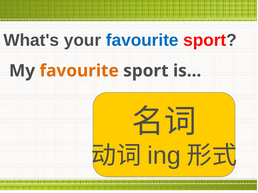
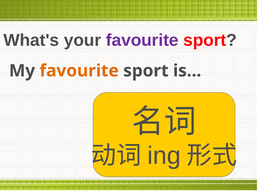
favourite colour: blue -> purple (142, 40)
